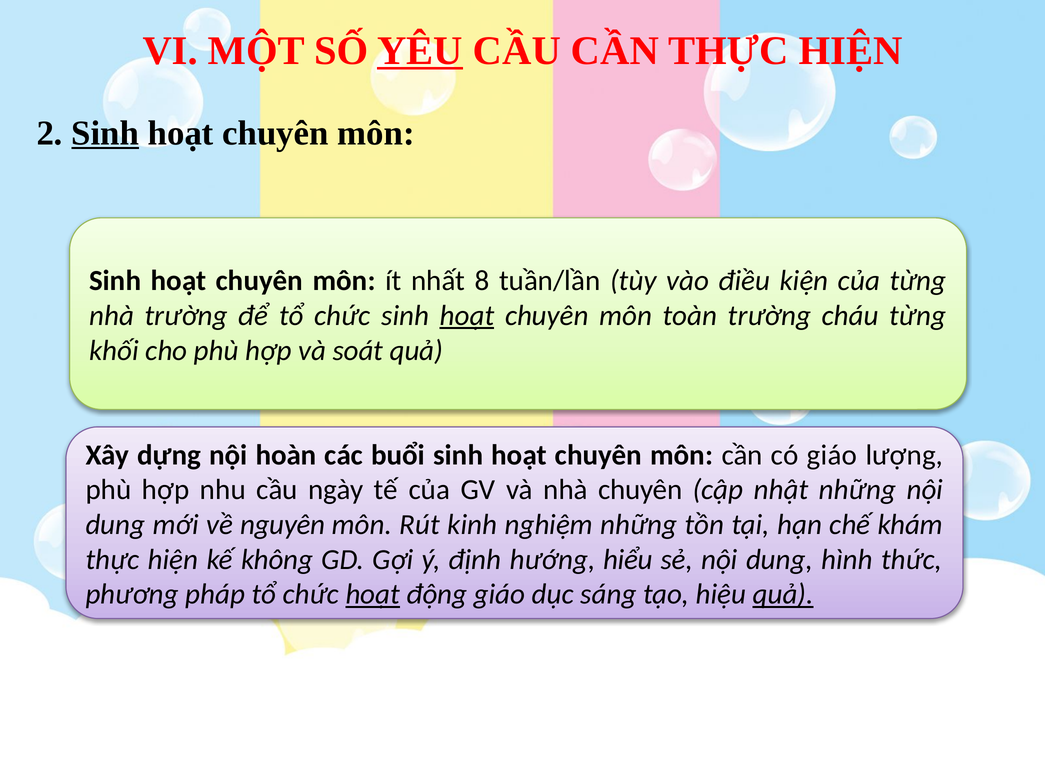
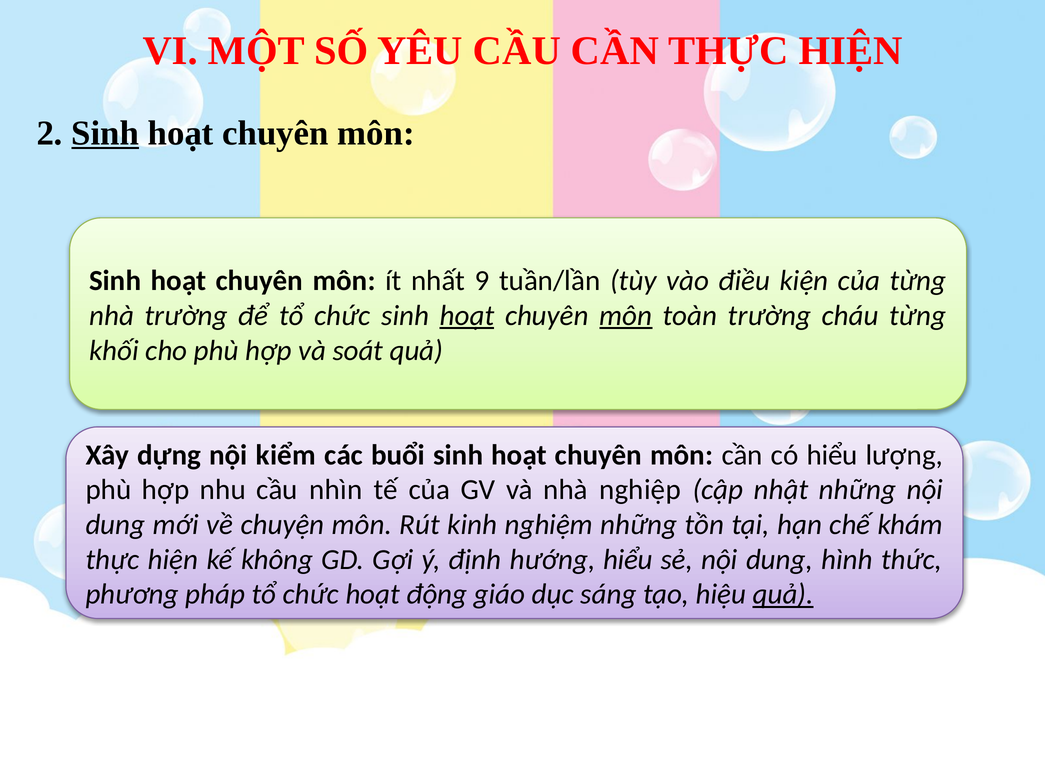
YÊU underline: present -> none (420, 51)
8: 8 -> 9 (482, 281)
môn underline: none -> present (626, 316)
hoàn: hoàn -> kiểm (286, 455)
có giáo: giáo -> hiểu (832, 455)
ngày: ngày -> nhìn (336, 490)
nhà chuyên: chuyên -> nghiệp (640, 490)
nguyên: nguyên -> chuyện (282, 525)
hoạt underline: present -> none (373, 594)
